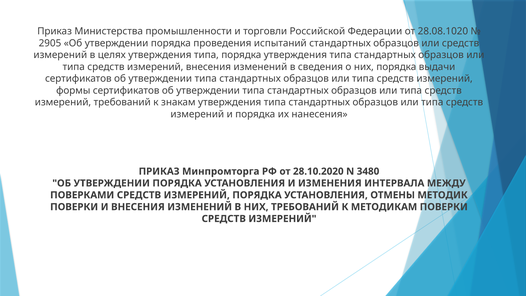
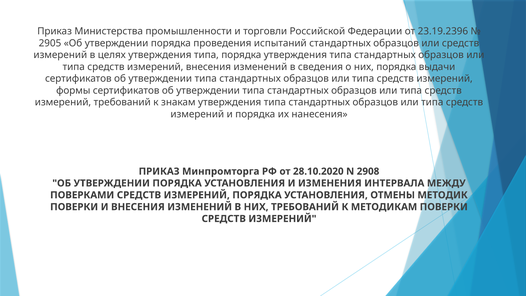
28.08.1020: 28.08.1020 -> 23.19.2396 (443, 31)
3480: 3480 -> 2908 (368, 171)
